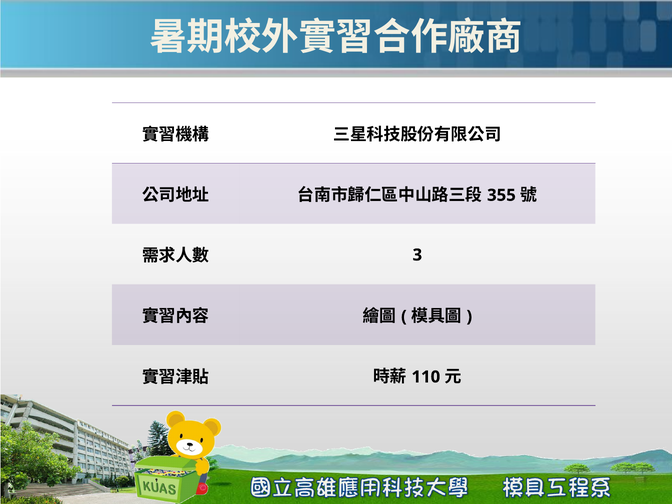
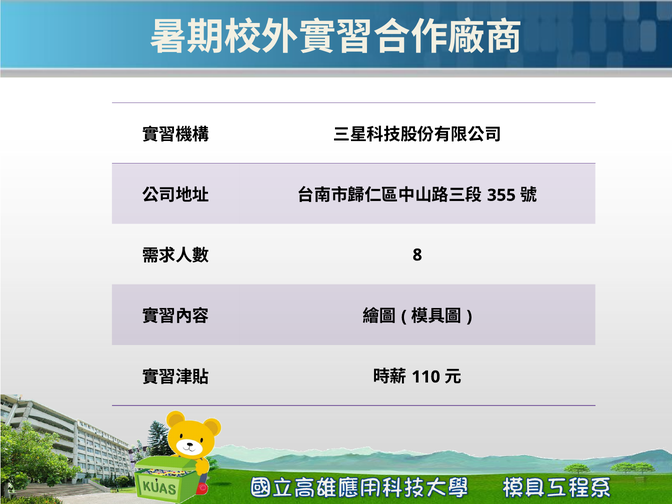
3: 3 -> 8 (417, 255)
